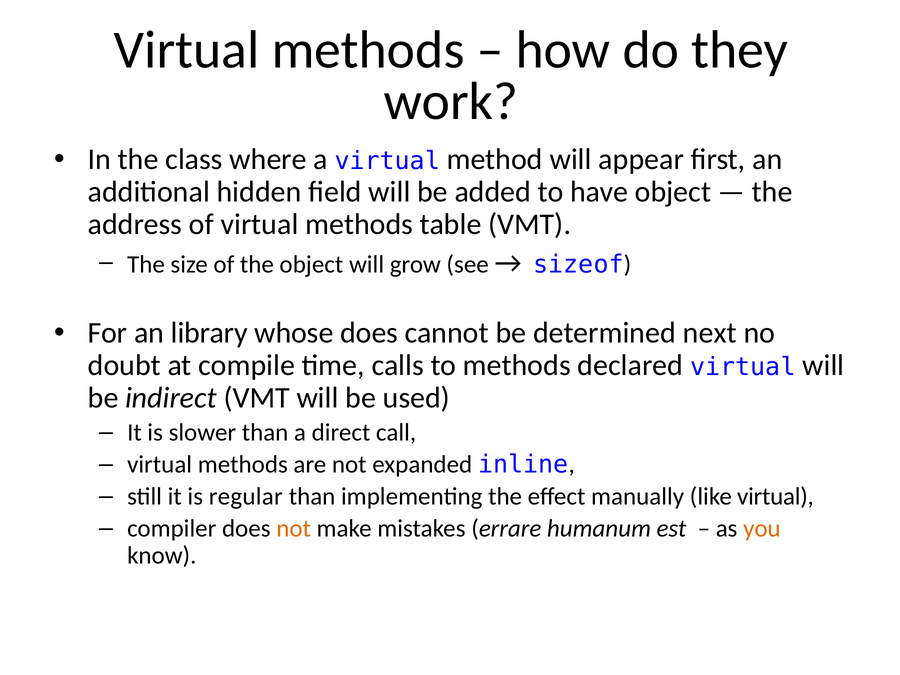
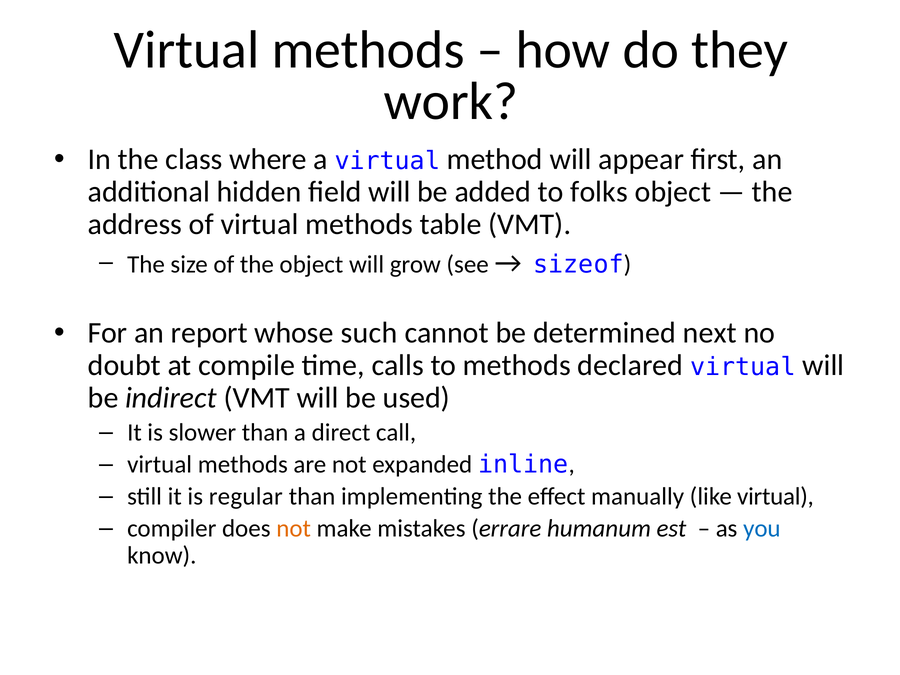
have: have -> folks (599, 192)
library: library -> report (209, 333)
whose does: does -> such (369, 333)
you colour: orange -> blue (762, 529)
